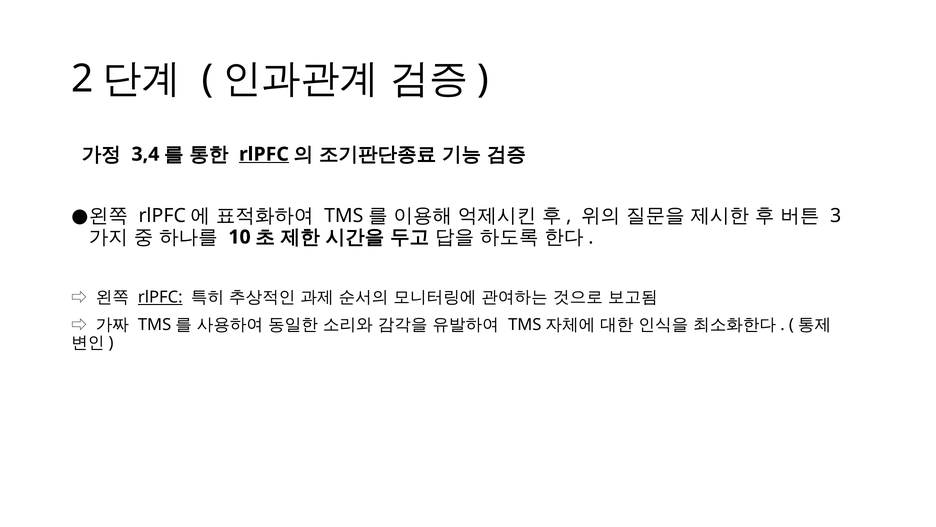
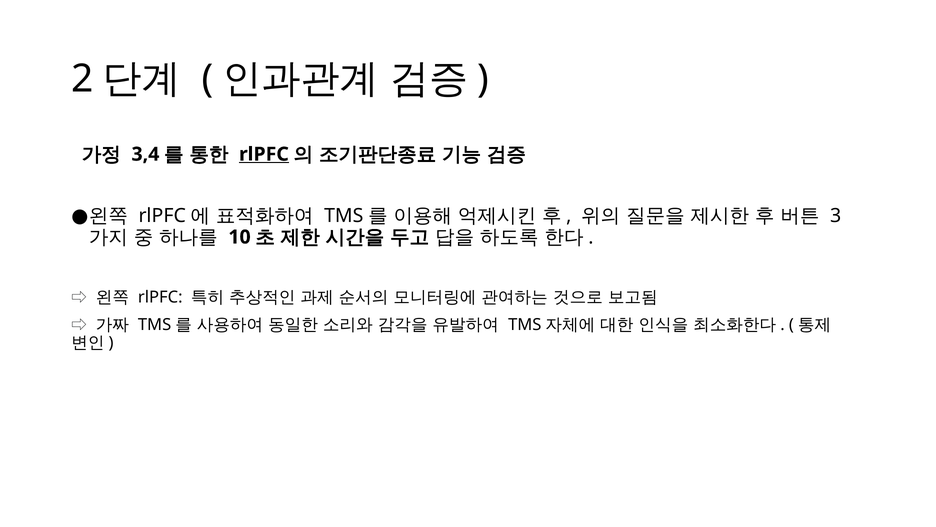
rlPFC underline: present -> none (160, 297)
